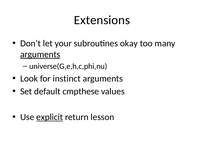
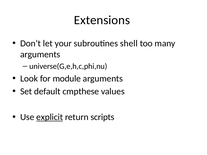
okay: okay -> shell (129, 43)
arguments underline: present -> none (40, 54)
instinct: instinct -> module (67, 79)
lesson: lesson -> scripts (102, 117)
